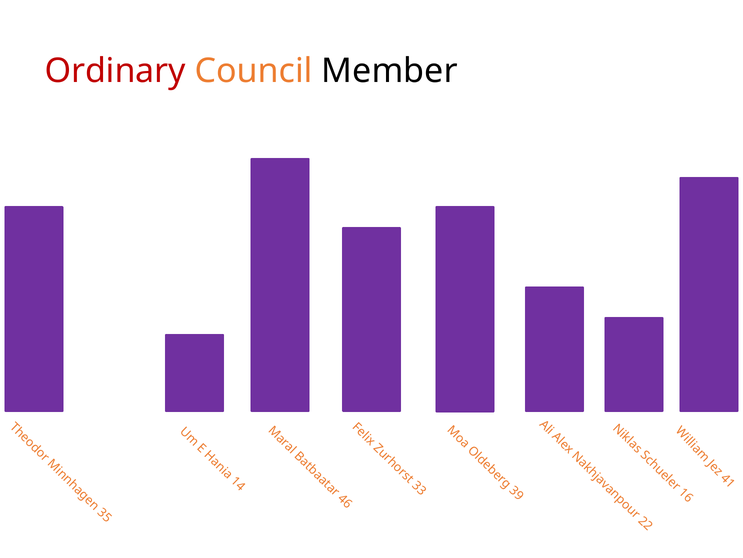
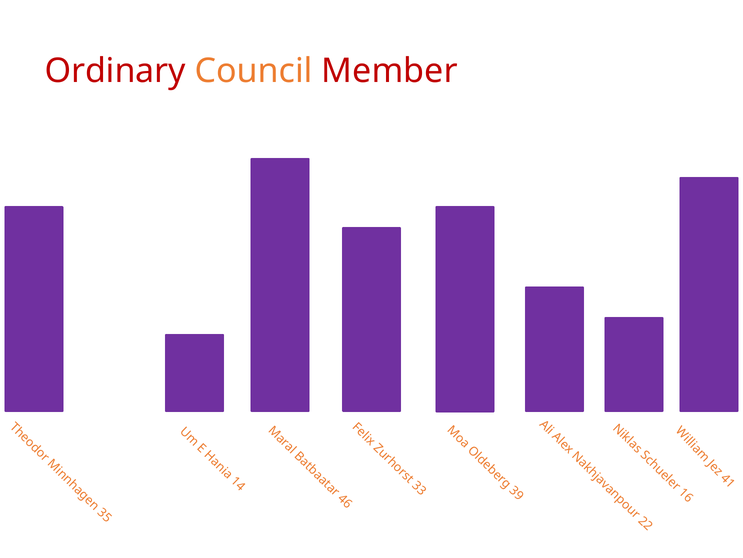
Member colour: black -> red (390, 71)
